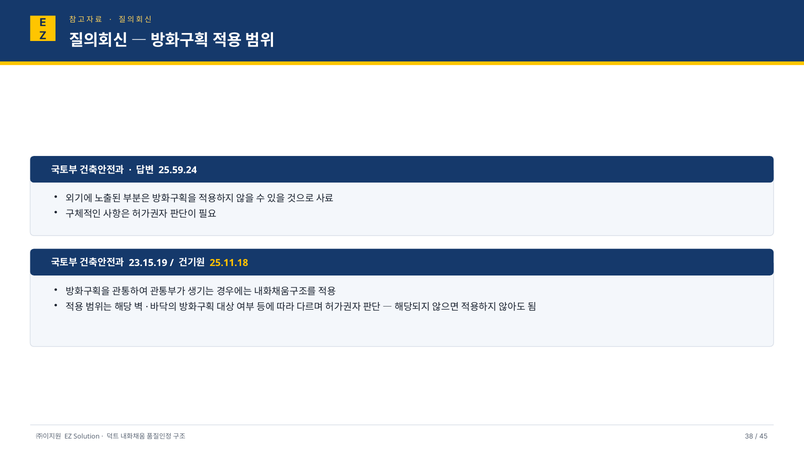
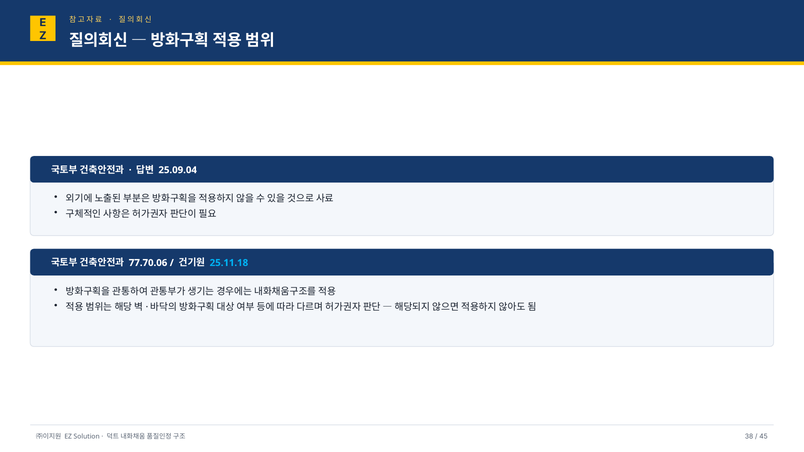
25.59.24: 25.59.24 -> 25.09.04 (178, 170)
23.15.19: 23.15.19 -> 77.70.06 (148, 263)
25.11.18 colour: yellow -> light blue (229, 263)
